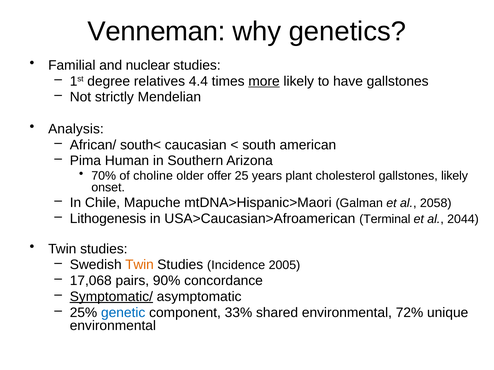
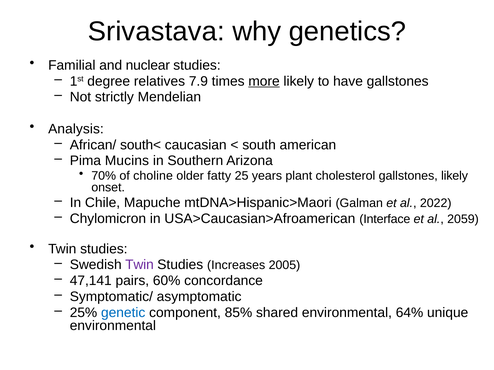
Venneman: Venneman -> Srivastava (156, 32)
4.4: 4.4 -> 7.9 (198, 81)
Human: Human -> Mucins (127, 161)
offer: offer -> fatty (219, 176)
2058: 2058 -> 2022 (436, 204)
Lithogenesis: Lithogenesis -> Chylomicron (108, 219)
Terminal: Terminal -> Interface (385, 219)
2044: 2044 -> 2059 (463, 219)
Twin colour: orange -> purple (139, 265)
Incidence: Incidence -> Increases (236, 266)
17,068: 17,068 -> 47,141 (91, 281)
90%: 90% -> 60% (167, 281)
Symptomatic/ underline: present -> none (111, 297)
33%: 33% -> 85% (238, 313)
72%: 72% -> 64% (409, 313)
